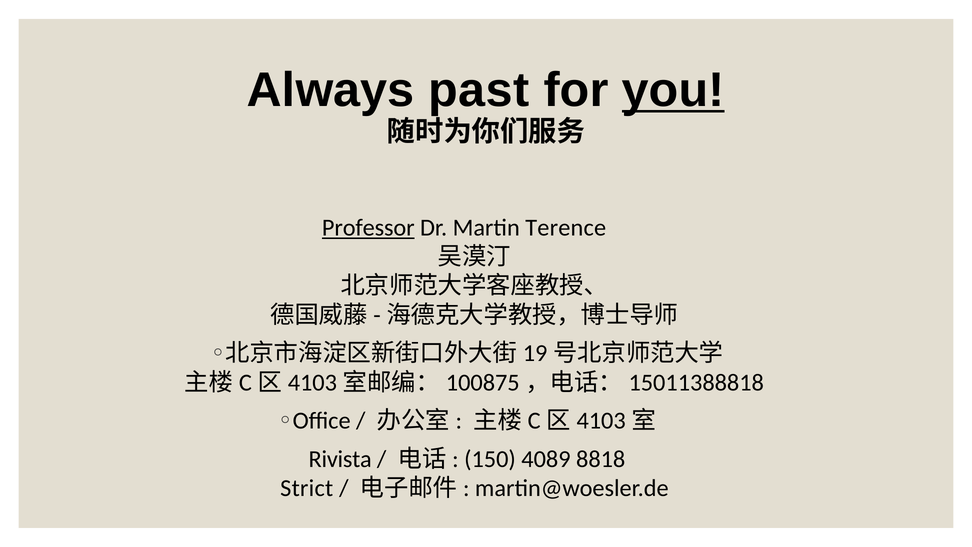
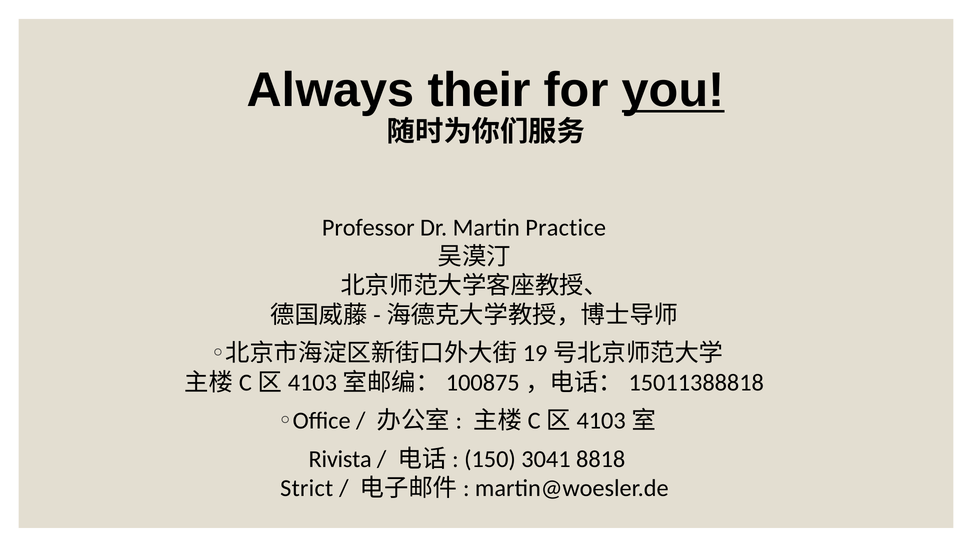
past: past -> their (479, 90)
Professor underline: present -> none (368, 227)
Terence: Terence -> Practice (566, 227)
4089: 4089 -> 3041 (546, 459)
